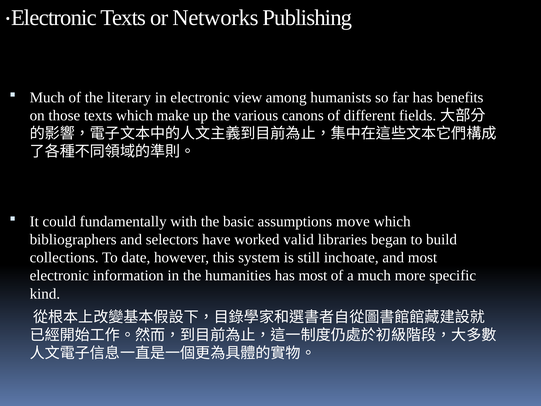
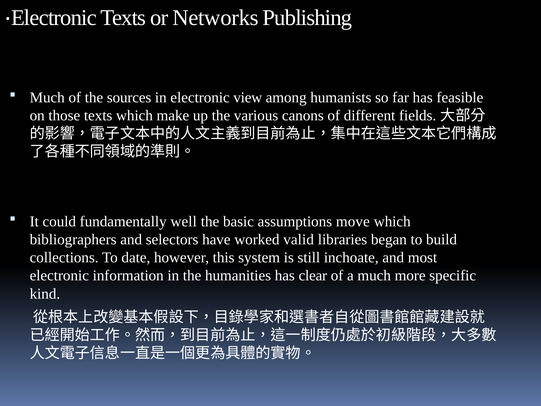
literary: literary -> sources (129, 97)
benefits: benefits -> feasible (460, 97)
with: with -> well (184, 221)
has most: most -> clear (313, 276)
